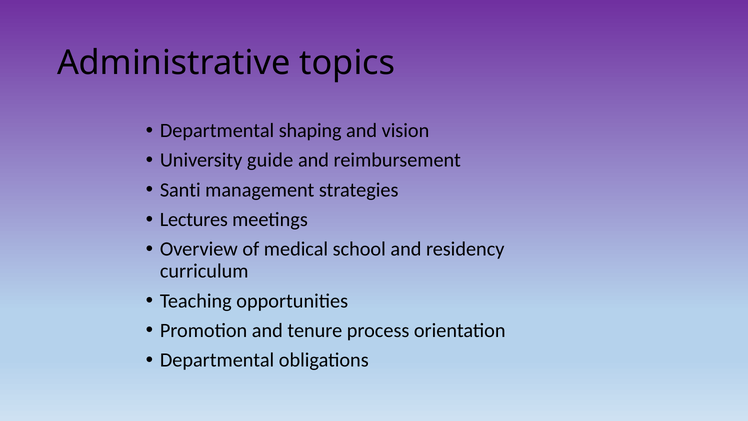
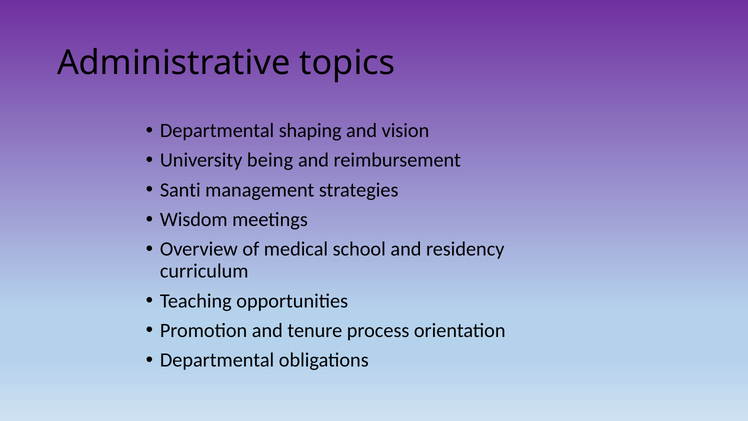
guide: guide -> being (270, 160)
Lectures: Lectures -> Wisdom (194, 219)
